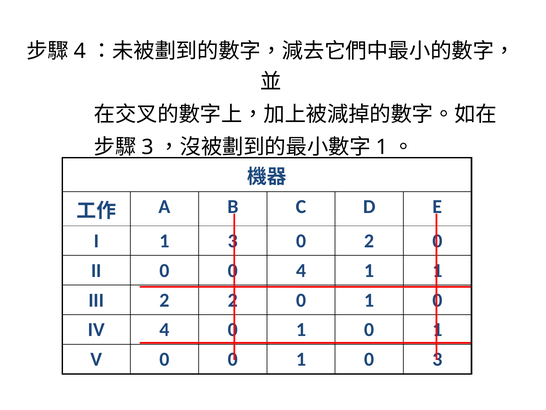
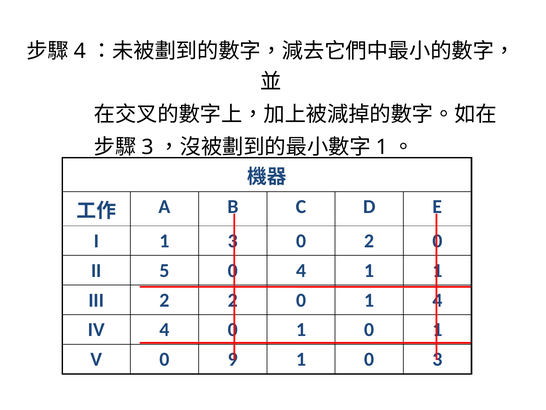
II 0: 0 -> 5 (165, 270)
2 0 1 0: 0 -> 4 (437, 300)
V 0 0: 0 -> 9 (233, 359)
